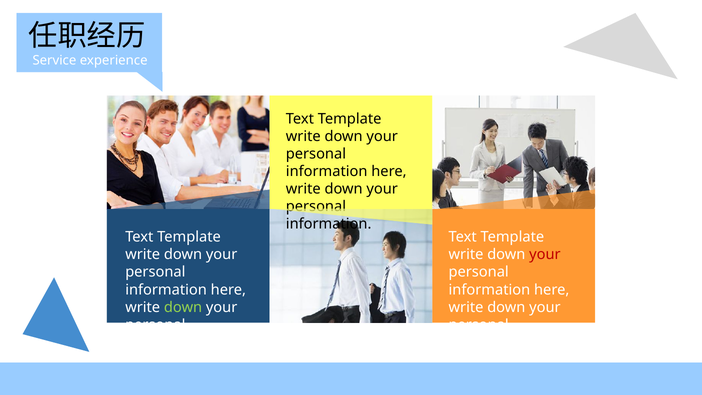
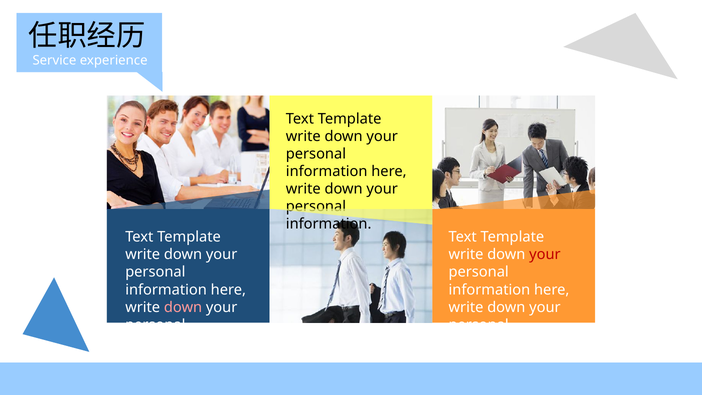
down colour: light green -> pink (183, 307)
